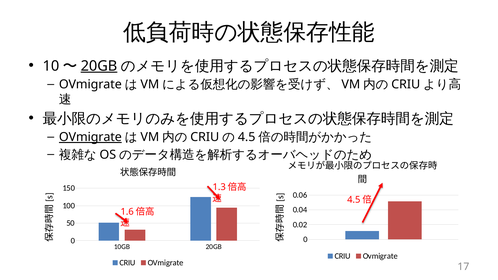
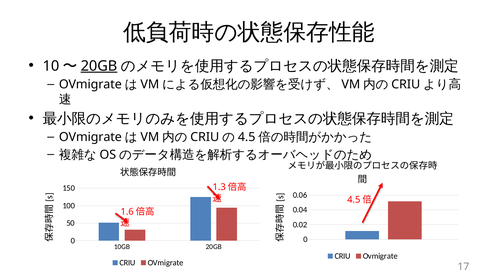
OVmigrate underline: present -> none (90, 137)
